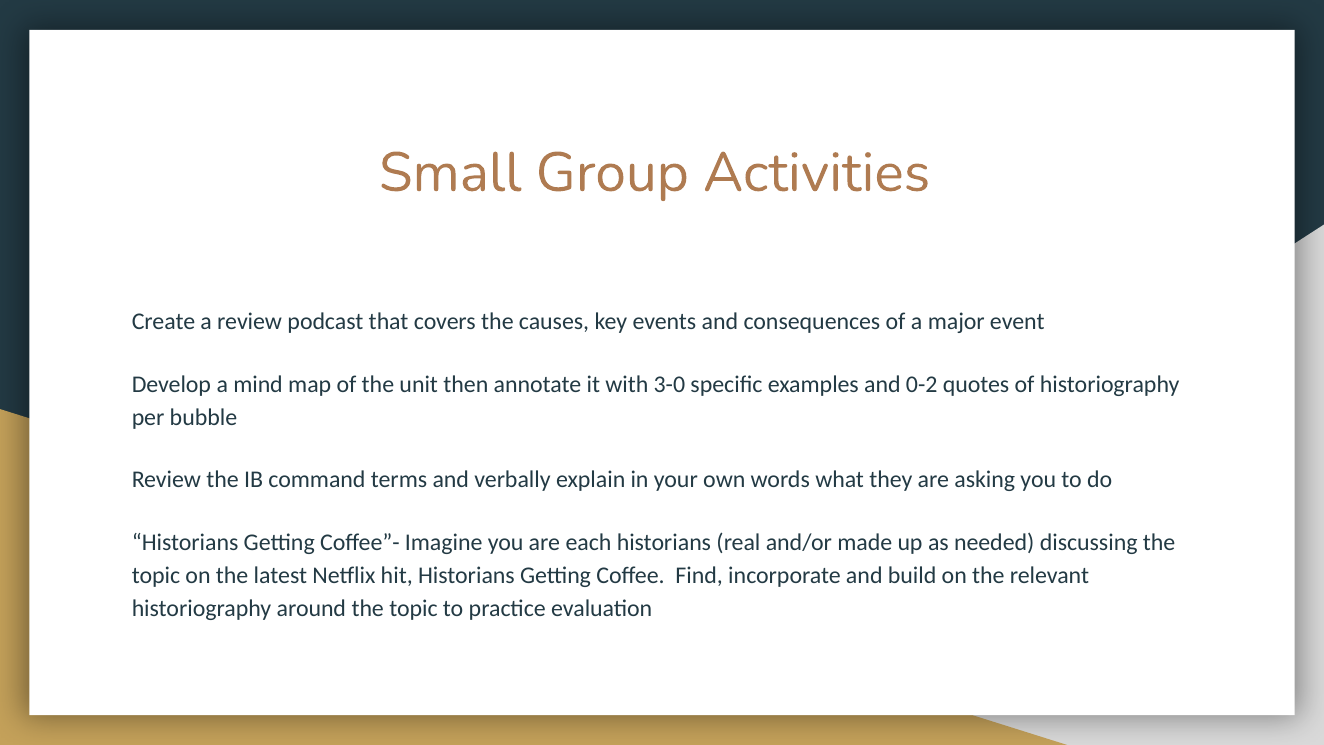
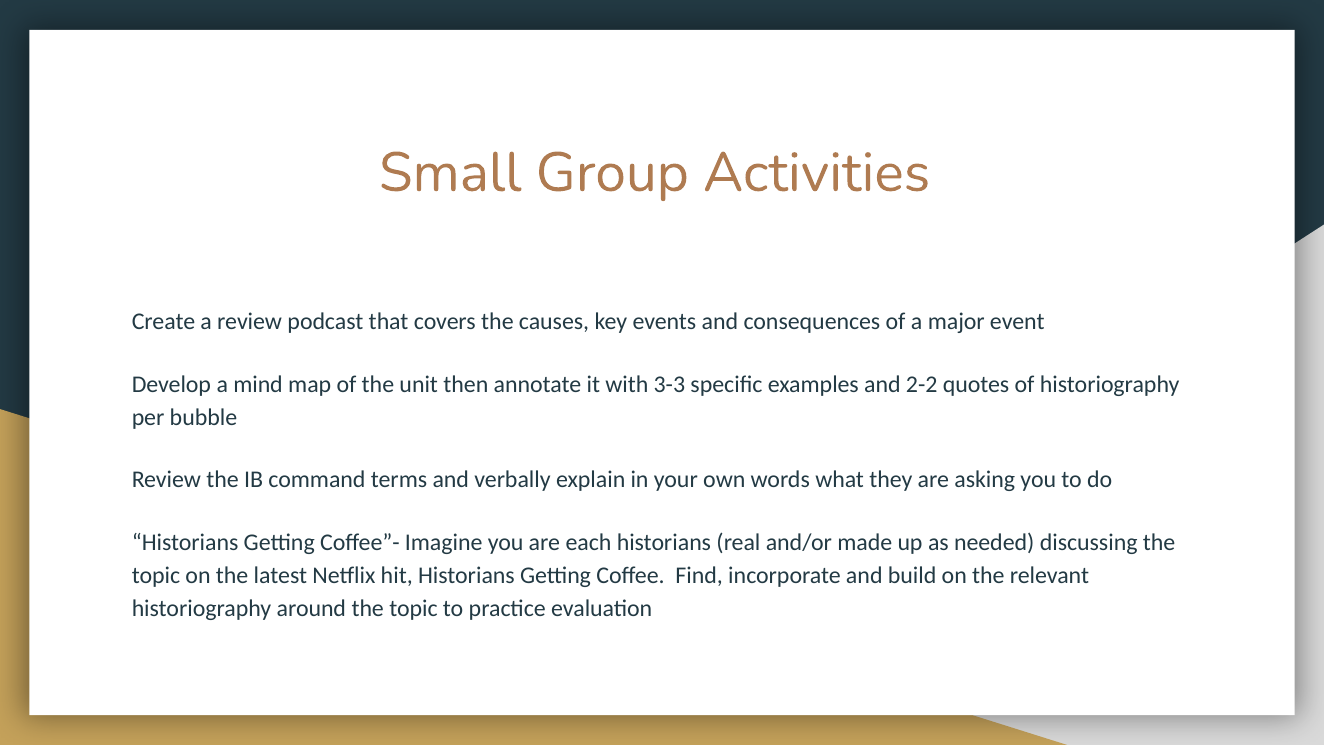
3-0: 3-0 -> 3-3 (669, 384)
0-2: 0-2 -> 2-2 (922, 384)
